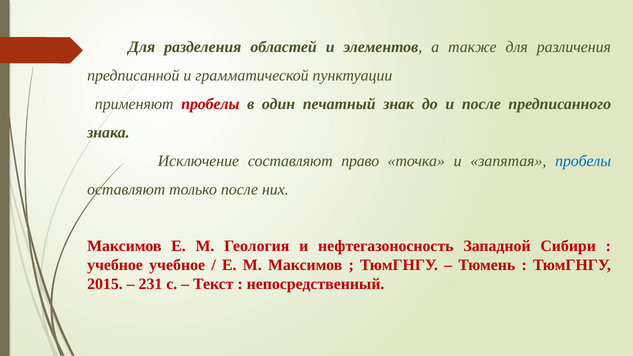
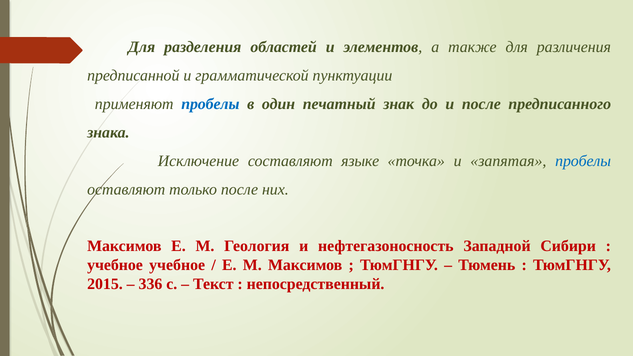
пробелы colour: red -> blue (210, 104)
право: право -> языке (360, 161)
231: 231 -> 336 (150, 284)
